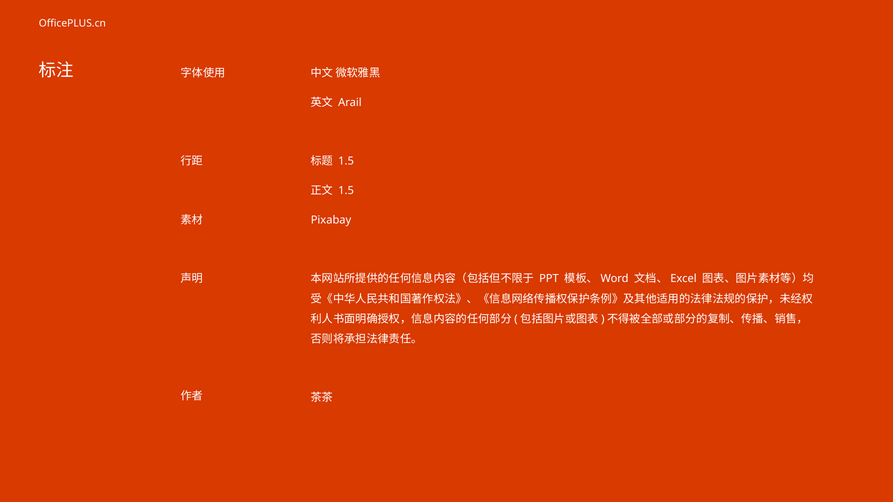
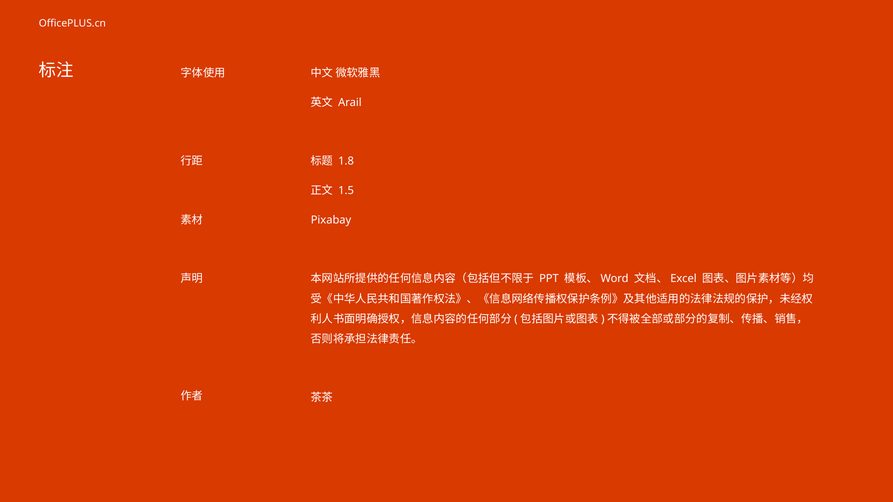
1.5: 1.5 -> 1.8 (346, 161)
